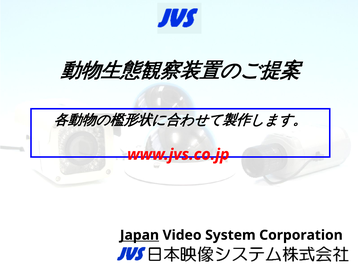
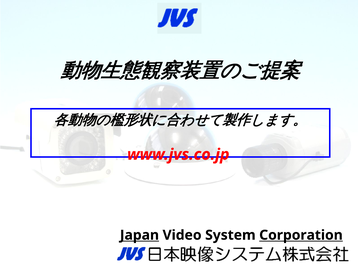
Corporation underline: none -> present (301, 236)
